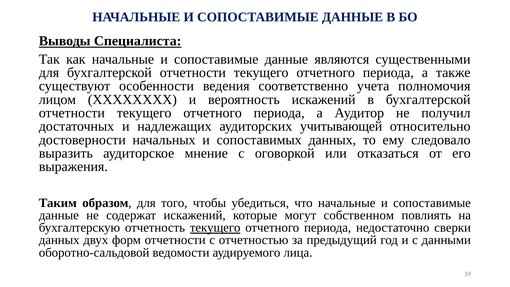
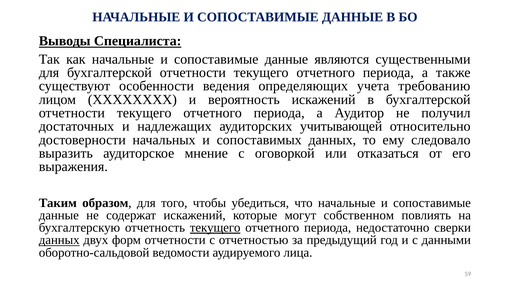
соответственно: соответственно -> определяющих (303, 86)
полномочия: полномочия -> требованию (434, 86)
данных underline: none -> present (59, 240)
